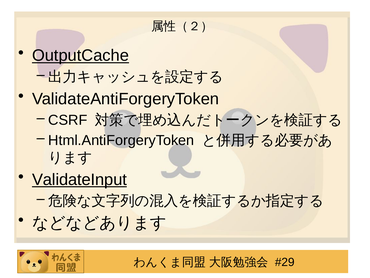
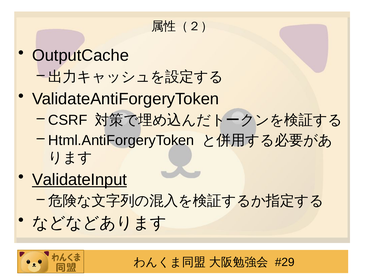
OutputCache underline: present -> none (80, 55)
